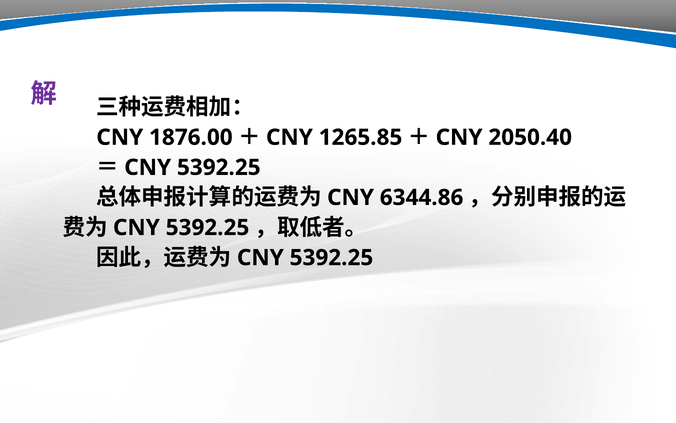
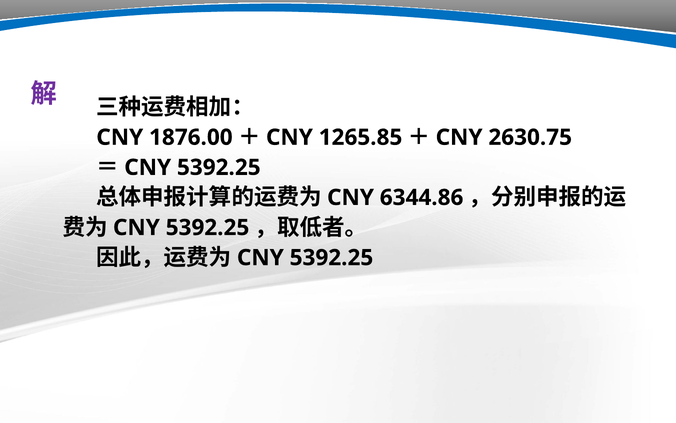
2050.40: 2050.40 -> 2630.75 (530, 137)
